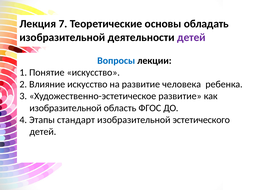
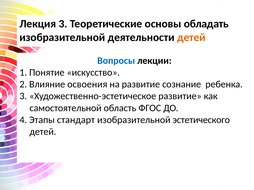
Лекция 7: 7 -> 3 (63, 24)
детей colour: purple -> orange (191, 37)
Влияние искусство: искусство -> освоения (87, 85)
человека: человека -> сознание (182, 85)
изобразительной: изобразительной -> самостоятельной (66, 108)
